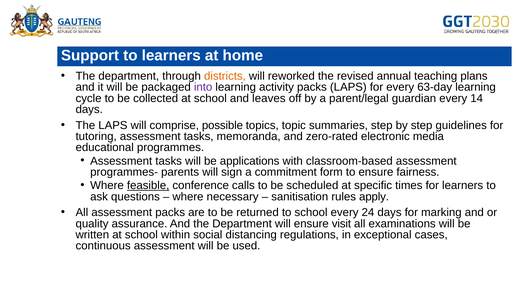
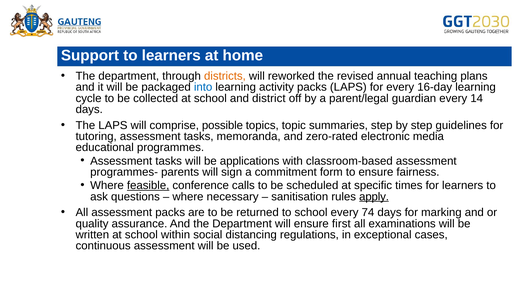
into colour: purple -> blue (203, 87)
63-day: 63-day -> 16-day (435, 87)
leaves: leaves -> district (269, 98)
apply underline: none -> present (374, 197)
24: 24 -> 74 (368, 213)
visit: visit -> first (341, 224)
